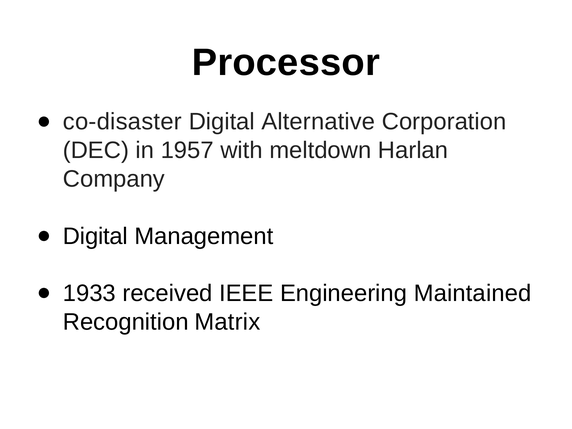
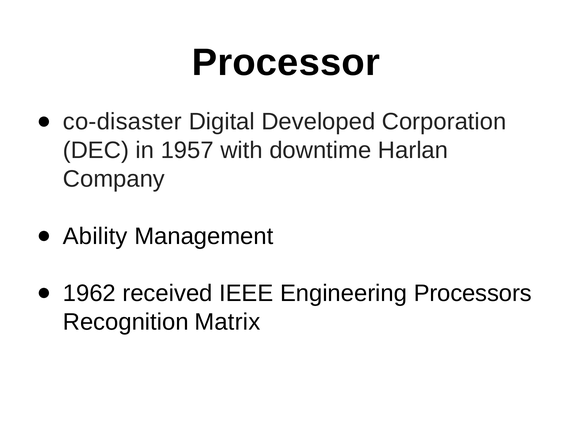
Alternative: Alternative -> Developed (318, 122)
meltdown: meltdown -> downtime (320, 150)
Digital: Digital -> Ability (95, 236)
1933: 1933 -> 1962 (89, 293)
Maintained: Maintained -> Processors (473, 293)
